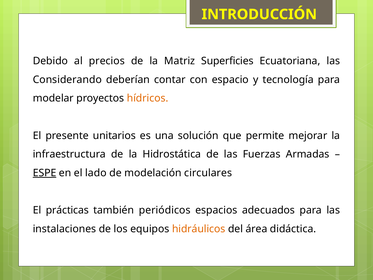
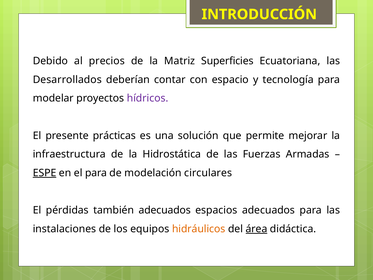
Considerando: Considerando -> Desarrollados (67, 80)
hídricos colour: orange -> purple (148, 98)
unitarios: unitarios -> prácticas (114, 135)
el lado: lado -> para (96, 173)
prácticas: prácticas -> pérdidas (67, 210)
también periódicos: periódicos -> adecuados (165, 210)
área underline: none -> present (257, 229)
